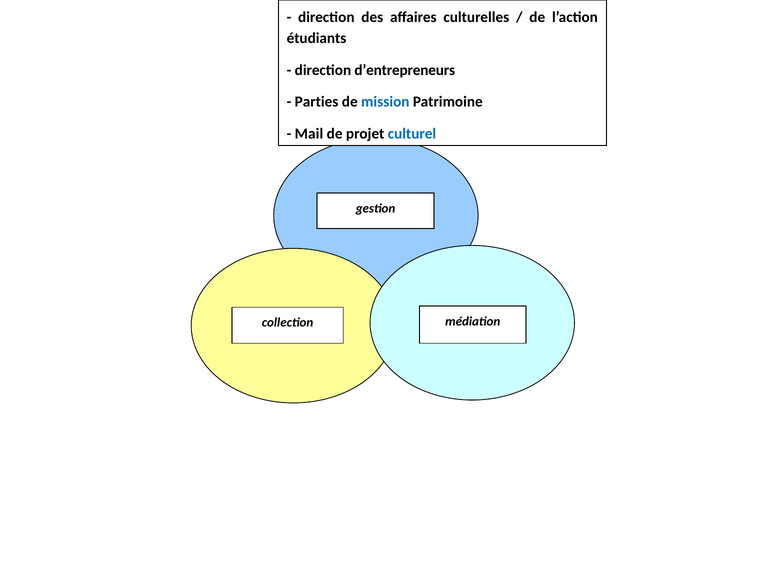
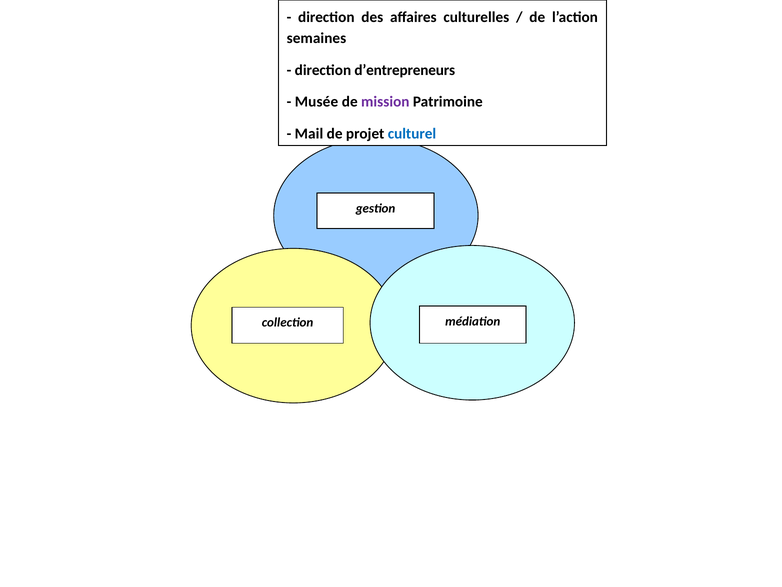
étudiants: étudiants -> semaines (316, 38)
Parties: Parties -> Musée (316, 102)
mission colour: blue -> purple (385, 102)
